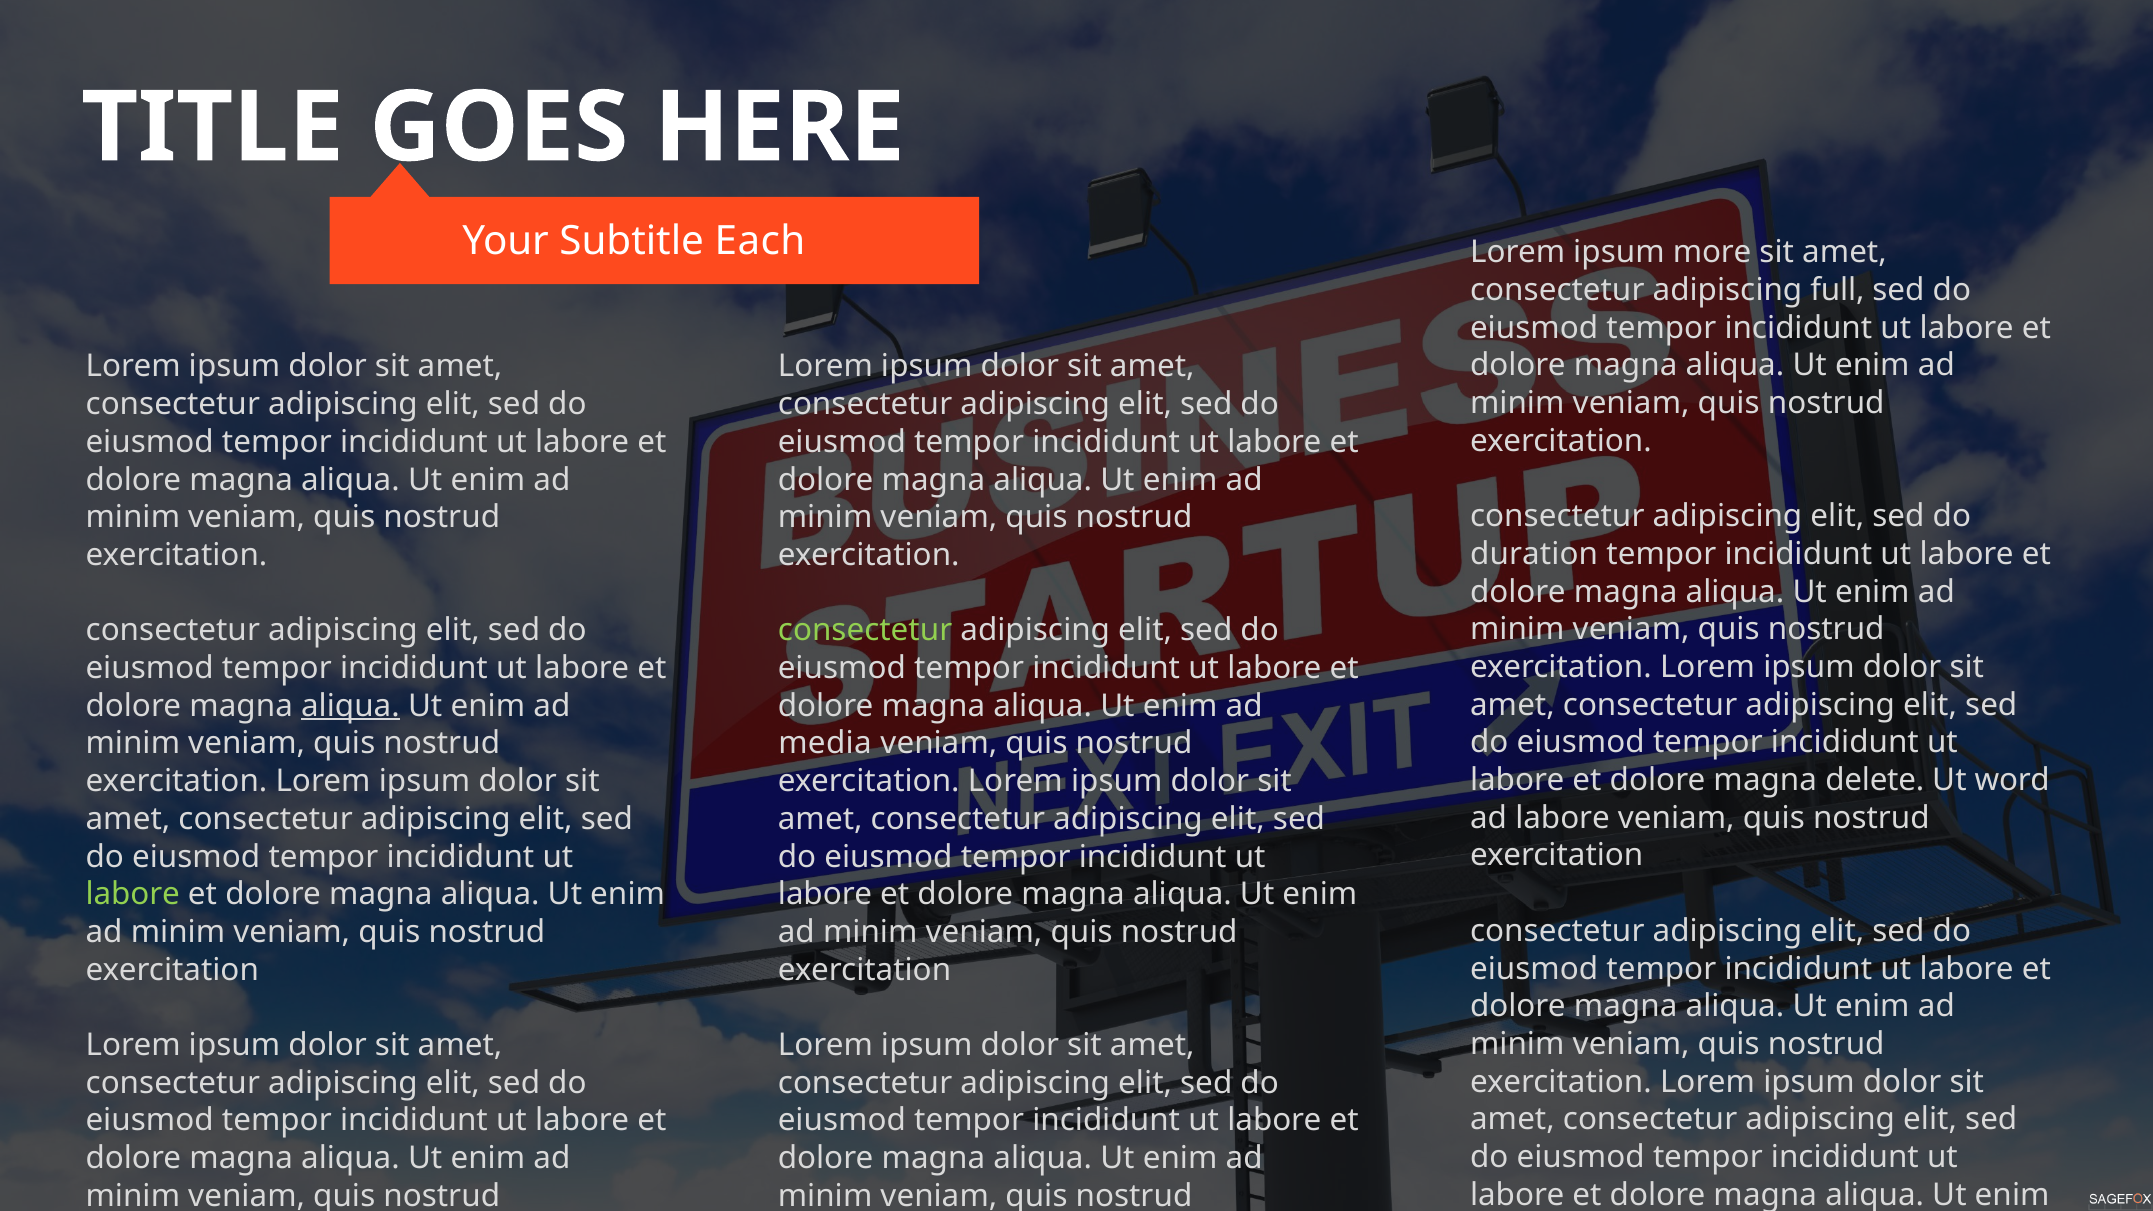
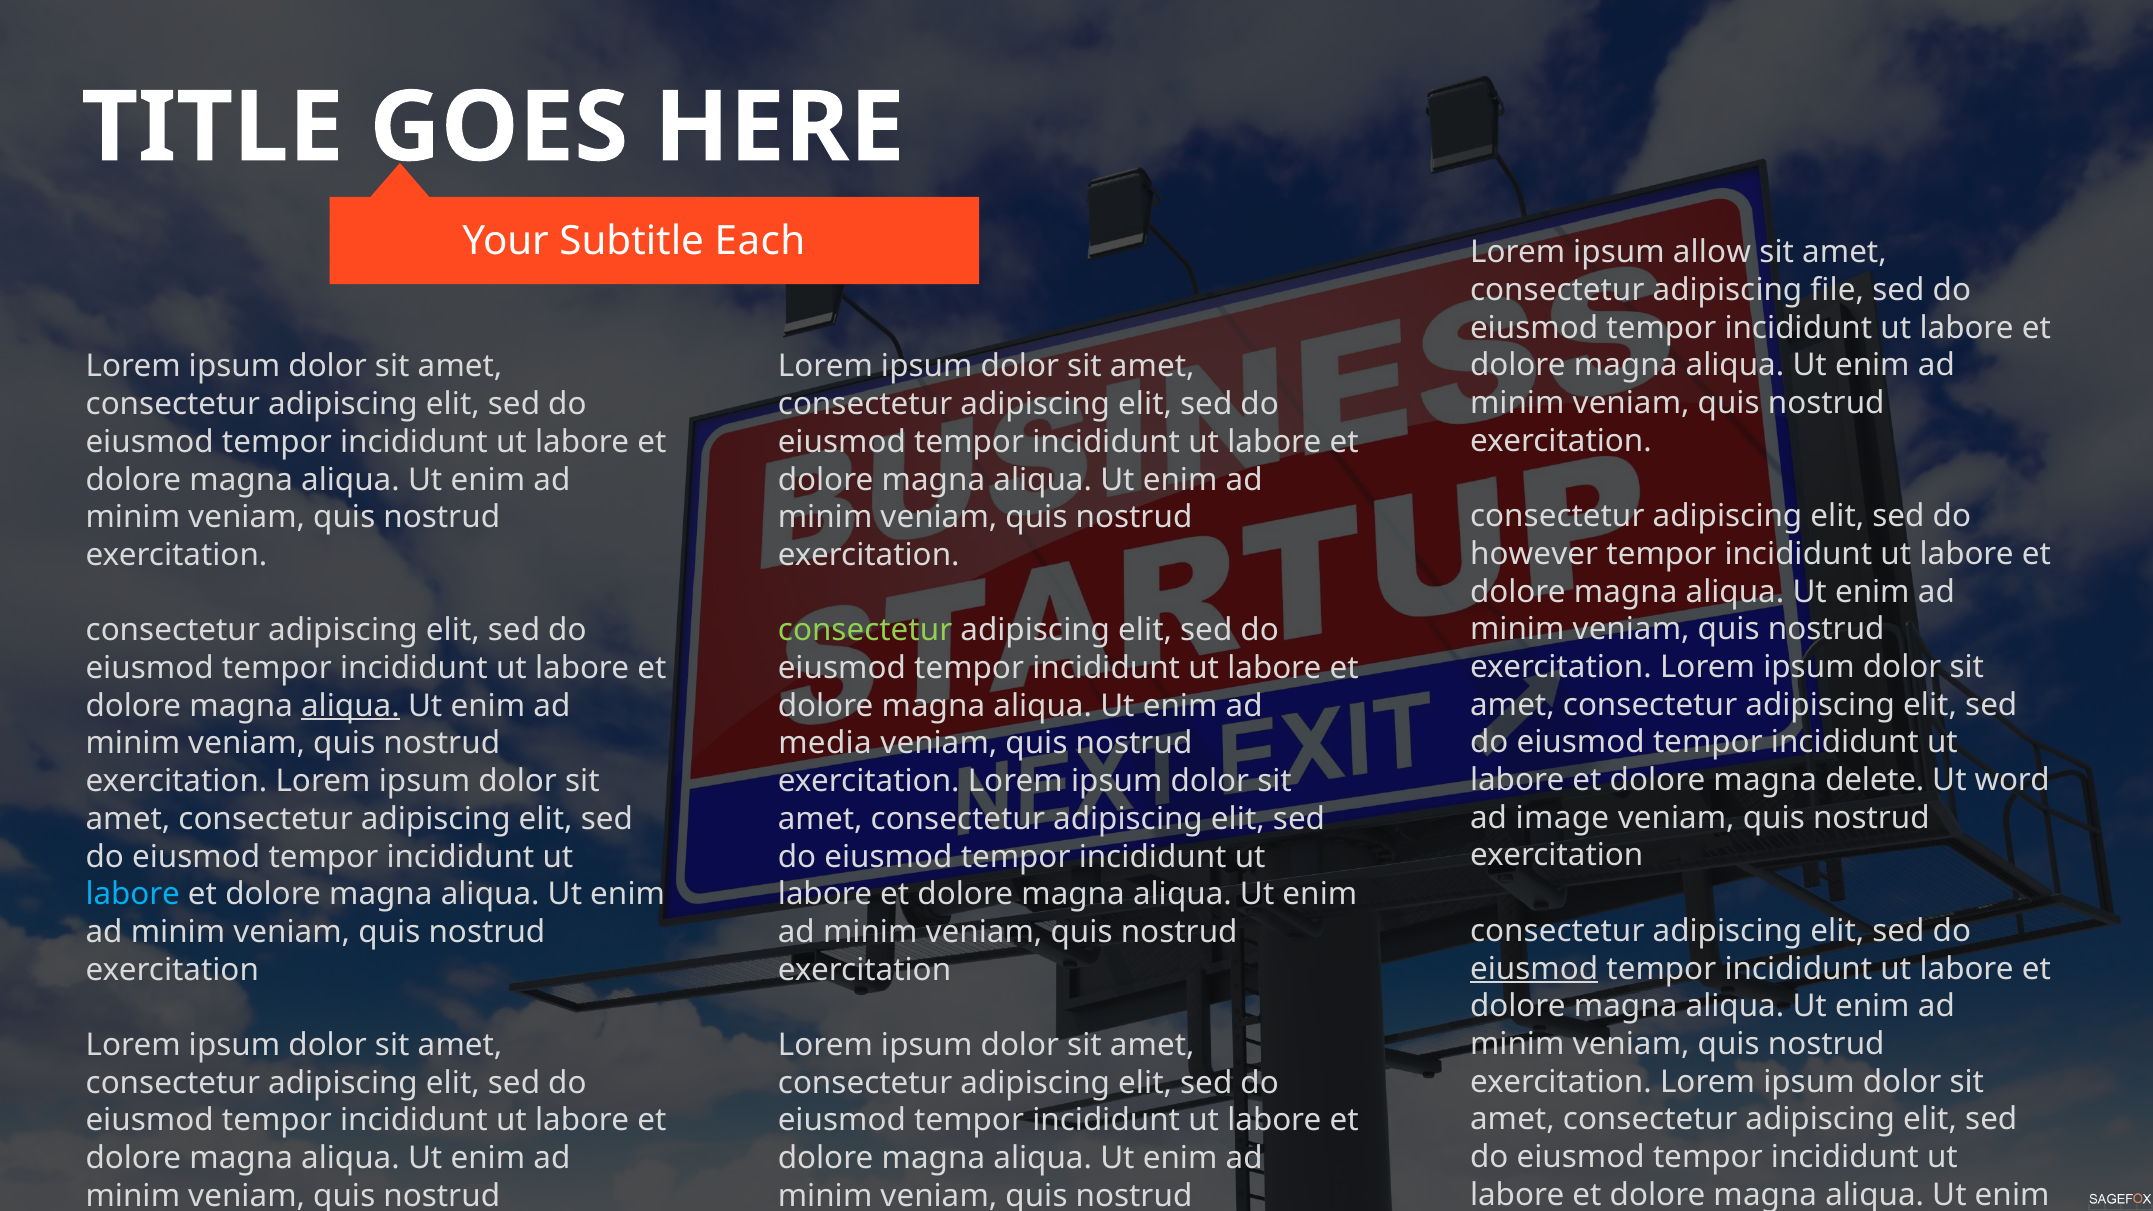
more: more -> allow (1712, 252)
full: full -> file (1837, 290)
duration: duration -> however (1534, 554)
ad labore: labore -> image (1562, 818)
labore colour: light green -> light blue (133, 894)
eiusmod underline: none -> present (1534, 969)
